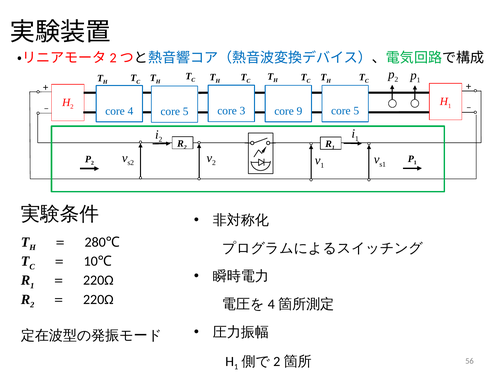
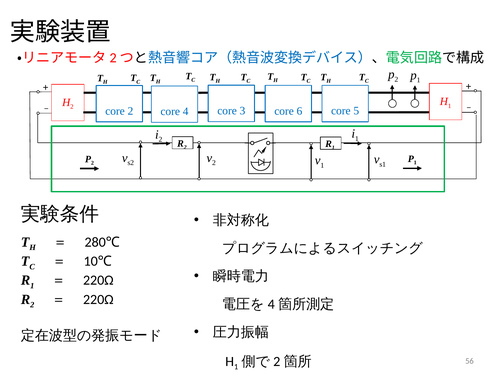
9: 9 -> 6 (299, 111)
core 4: 4 -> 2 (130, 111)
5: 5 -> 4 (186, 112)
